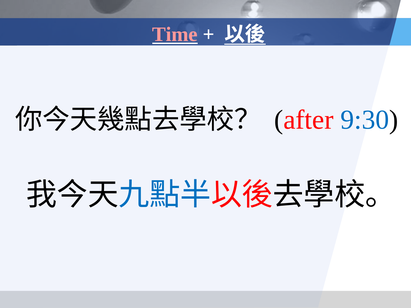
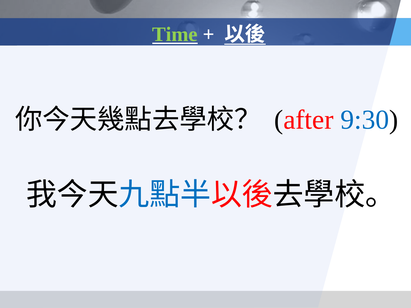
Time colour: pink -> light green (175, 34)
